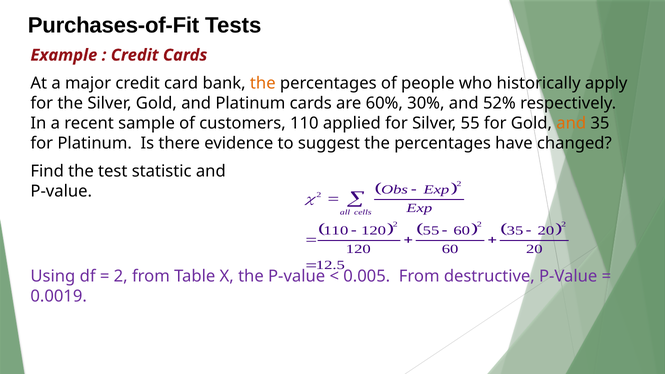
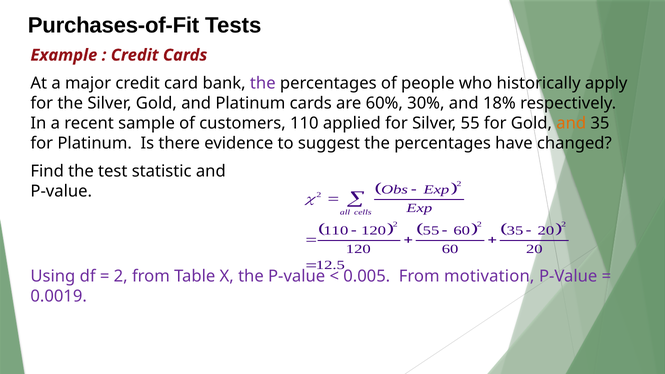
the colour: orange -> purple (263, 83)
52%: 52% -> 18% (499, 103)
destructive: destructive -> motivation (489, 276)
